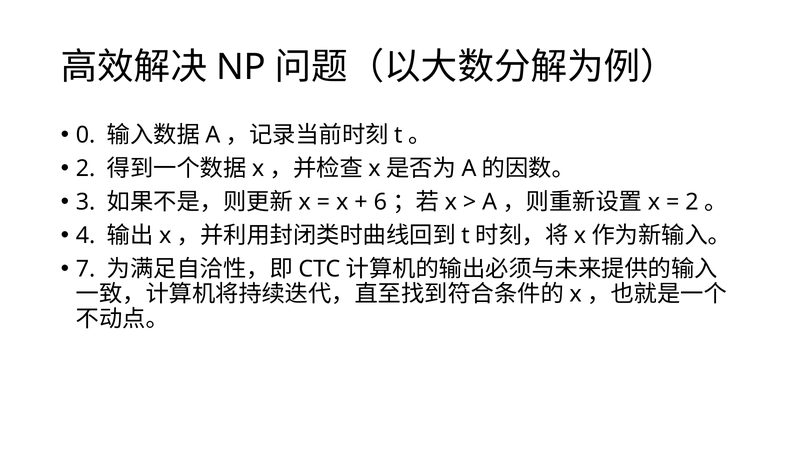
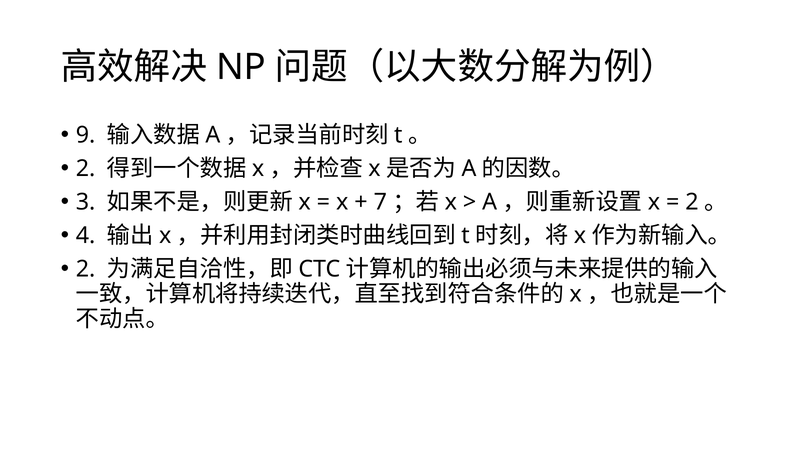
0: 0 -> 9 (86, 135)
6: 6 -> 7 (380, 202)
7: 7 -> 2 (86, 269)
